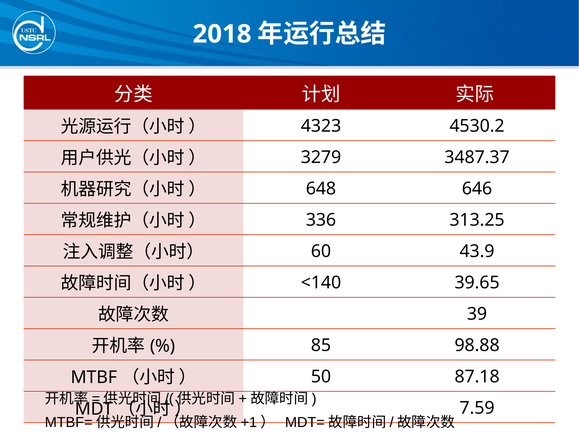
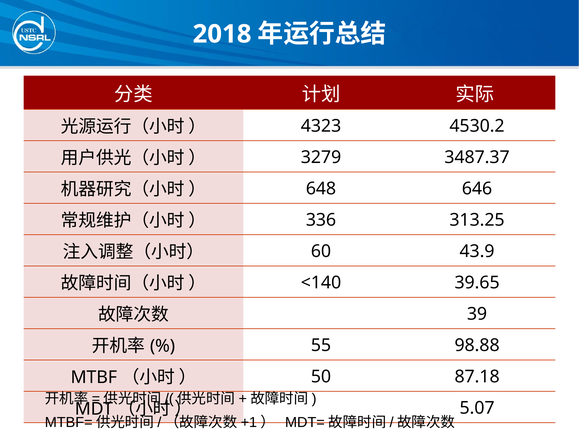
85: 85 -> 55 (321, 345)
7.59: 7.59 -> 5.07 (477, 408)
